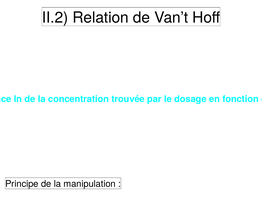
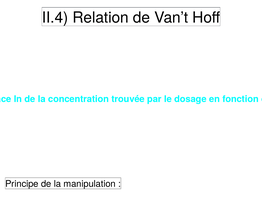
II.2: II.2 -> II.4 (55, 18)
